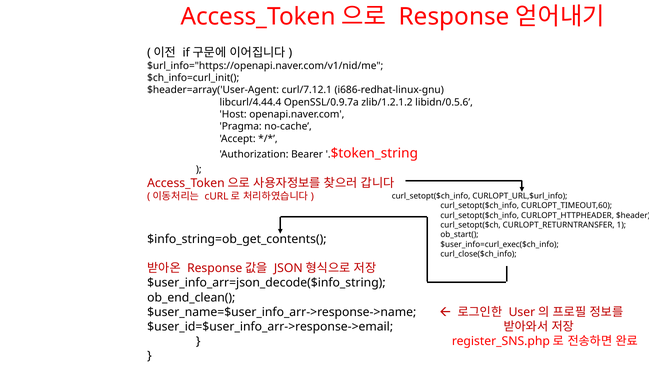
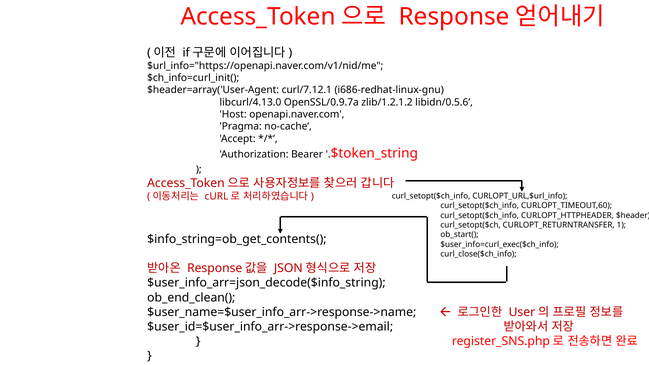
libcurl/4.44.4: libcurl/4.44.4 -> libcurl/4.13.0 (250, 102)
